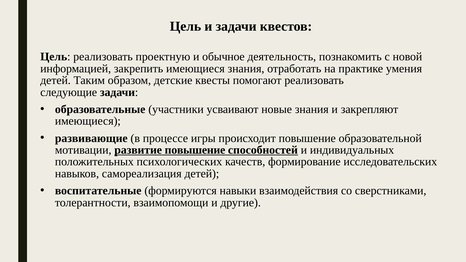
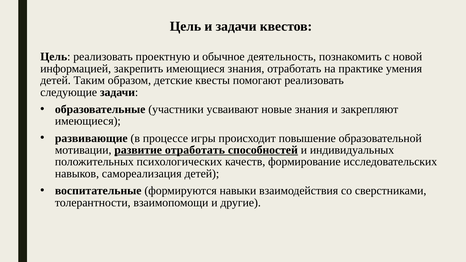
развитие повышение: повышение -> отработать (195, 150)
